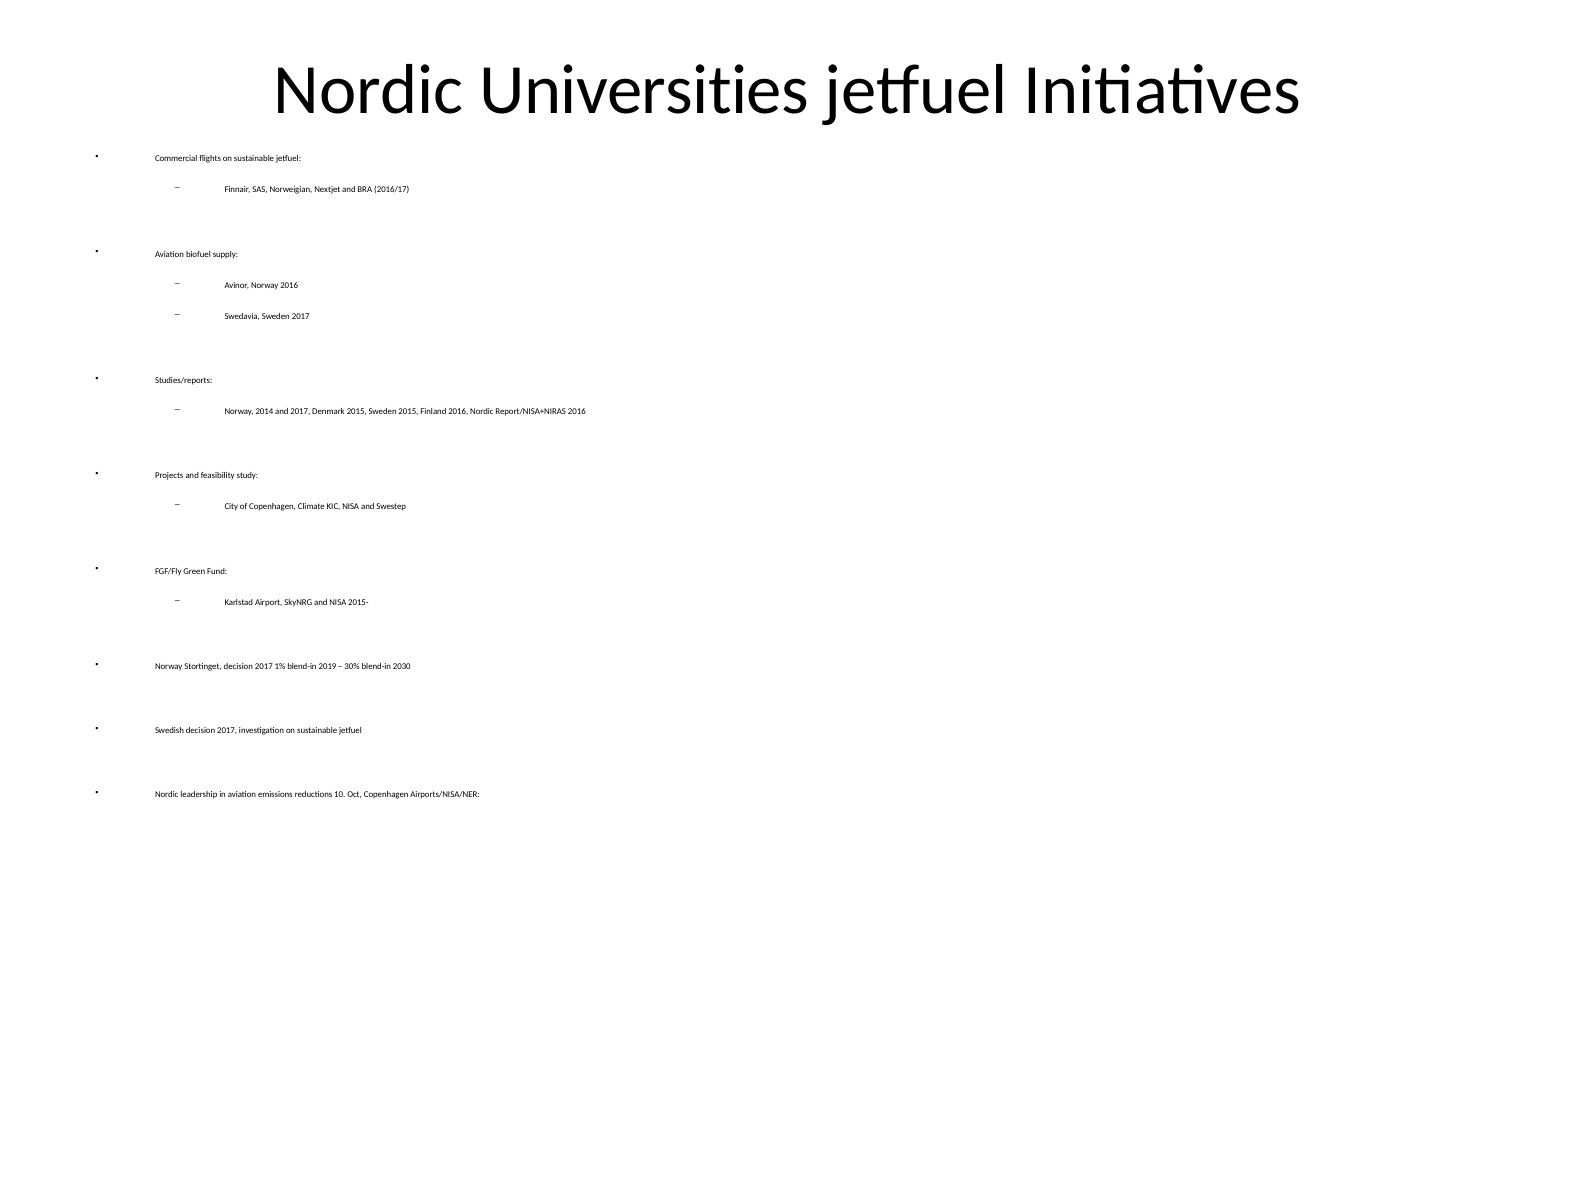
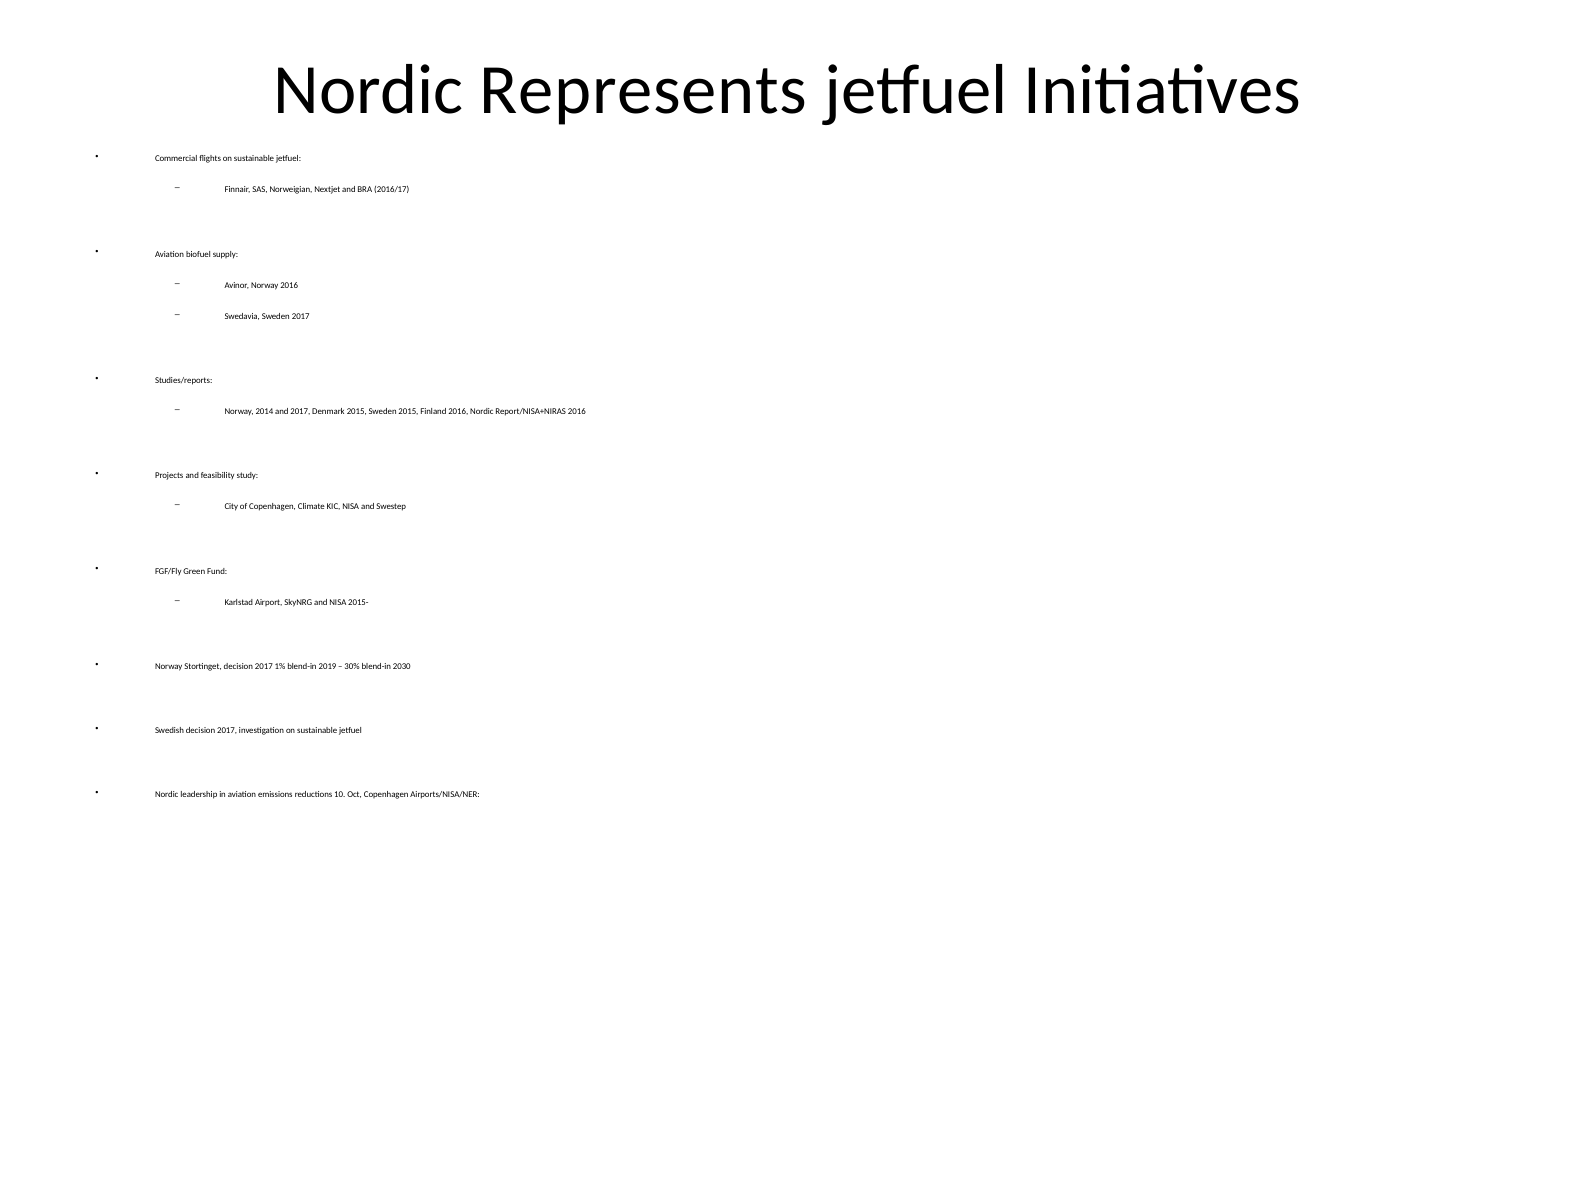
Universities: Universities -> Represents (643, 90)
